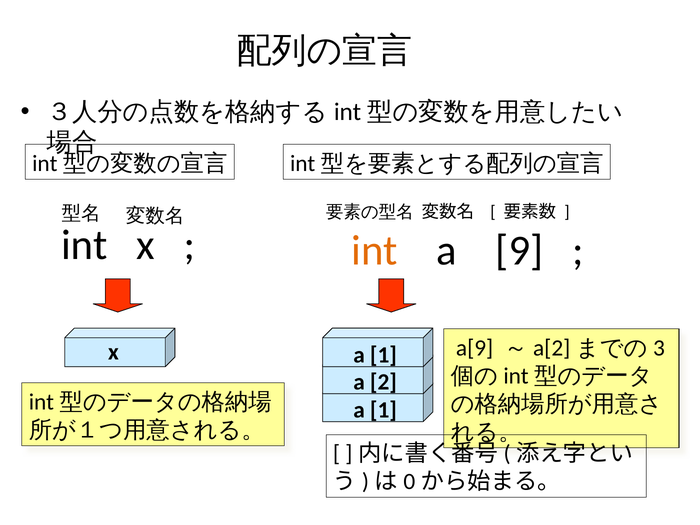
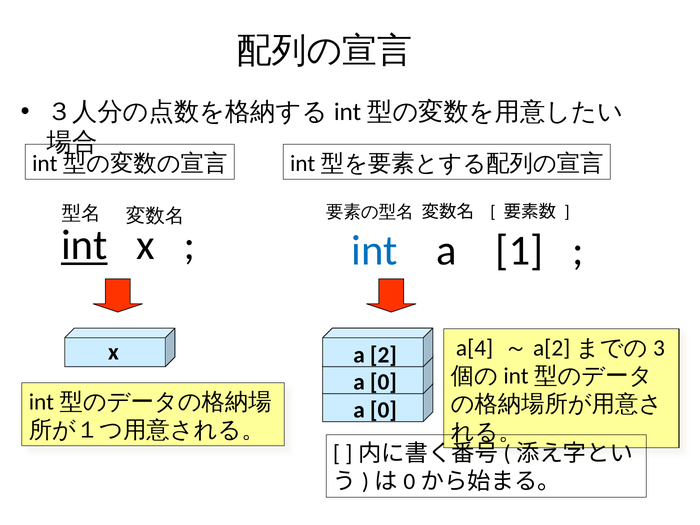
int underline: none -> present (84, 245)
int colour: orange -> blue (375, 251)
9: 9 -> 1 (519, 251)
a[9: a[9 -> a[4 (475, 348)
1: 1 -> 2 (383, 355)
2: 2 -> 0 (383, 382)
1: 1 -> 0 (383, 410)
